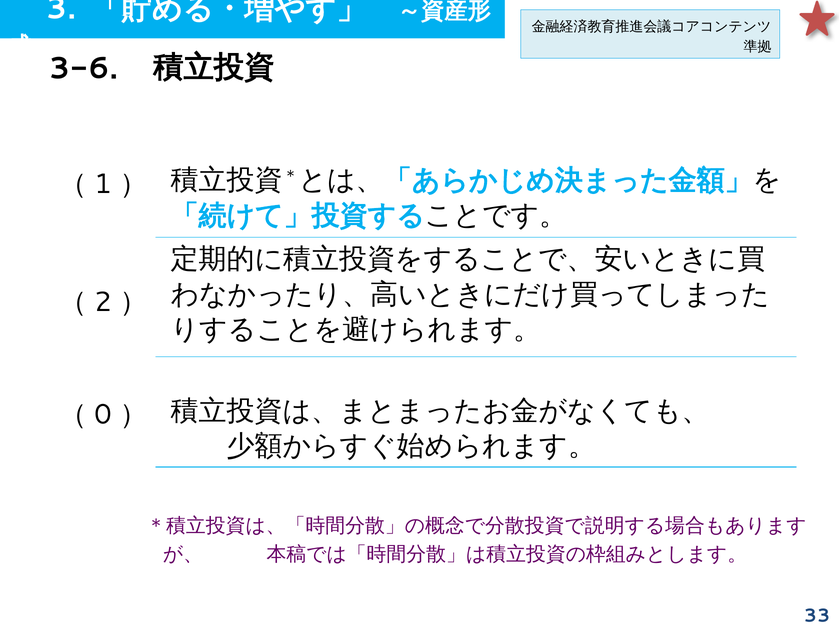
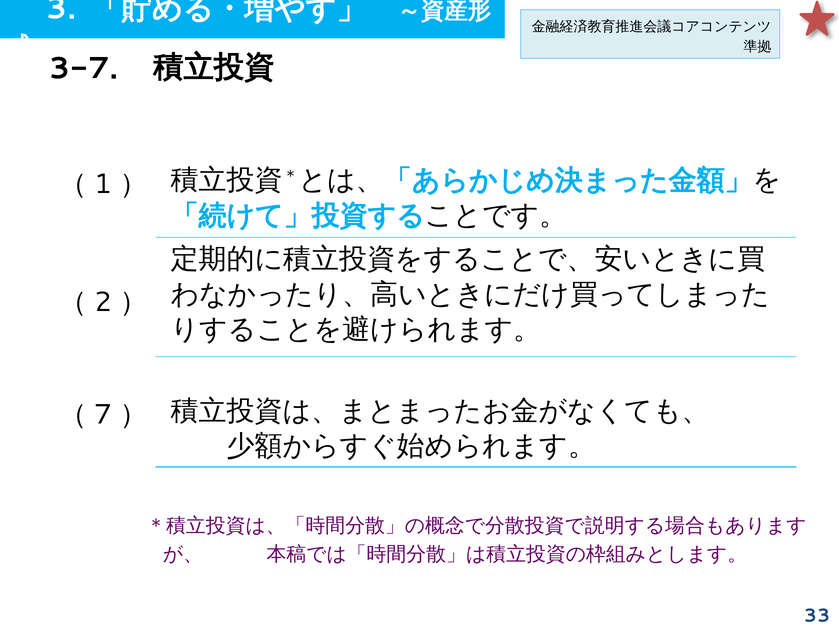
3-6: 3-6 -> 3-7 (84, 68)
0: 0 -> 7 (103, 415)
